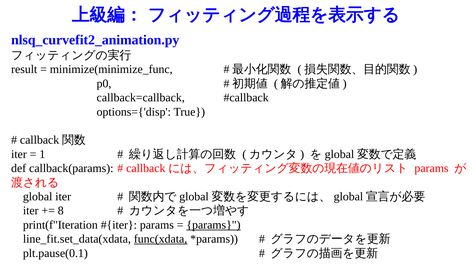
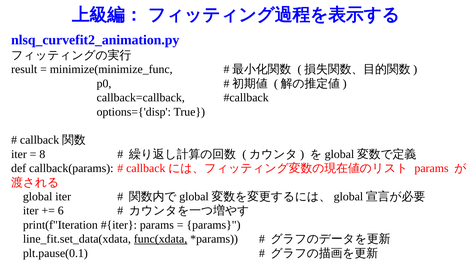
1: 1 -> 8 (42, 155)
8: 8 -> 6 (61, 211)
params underline: present -> none (214, 225)
